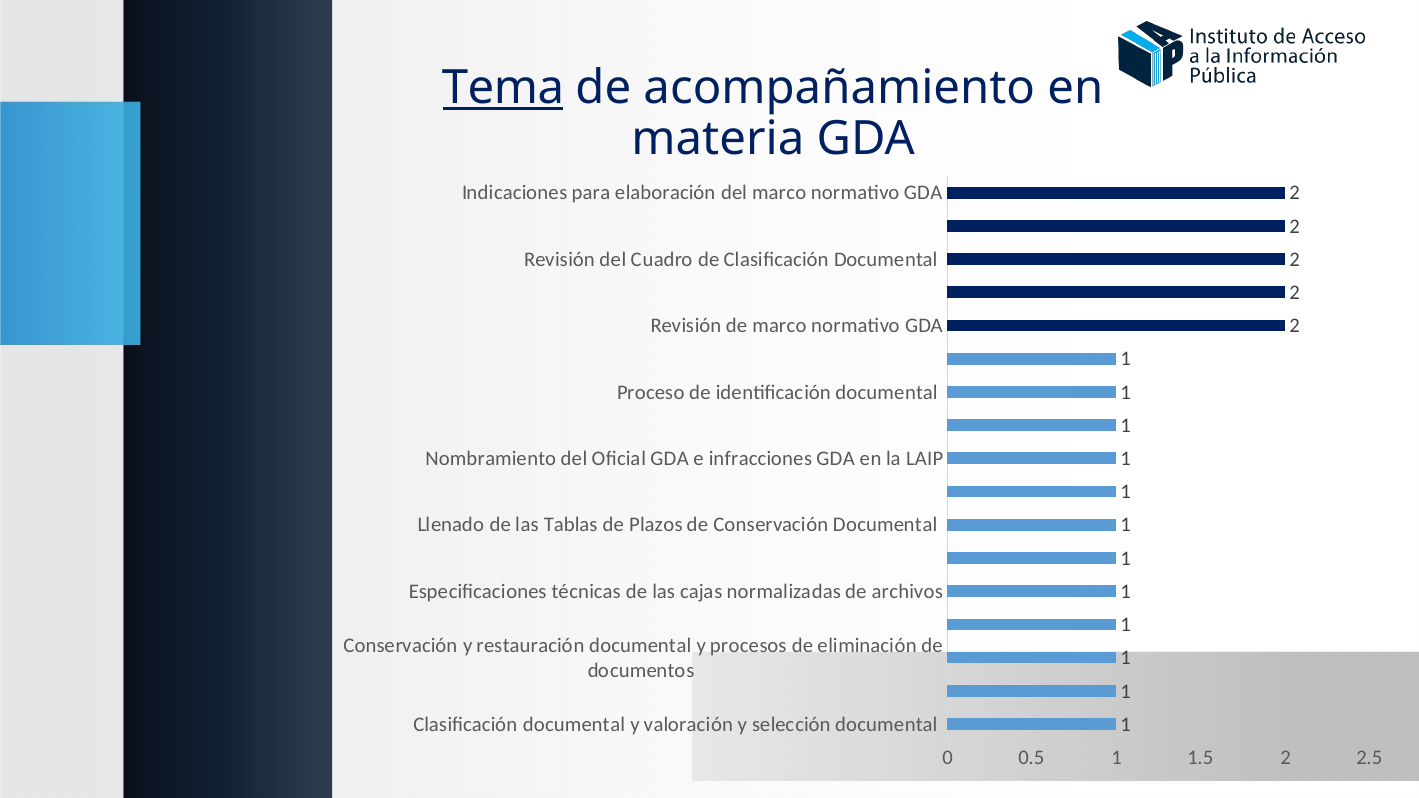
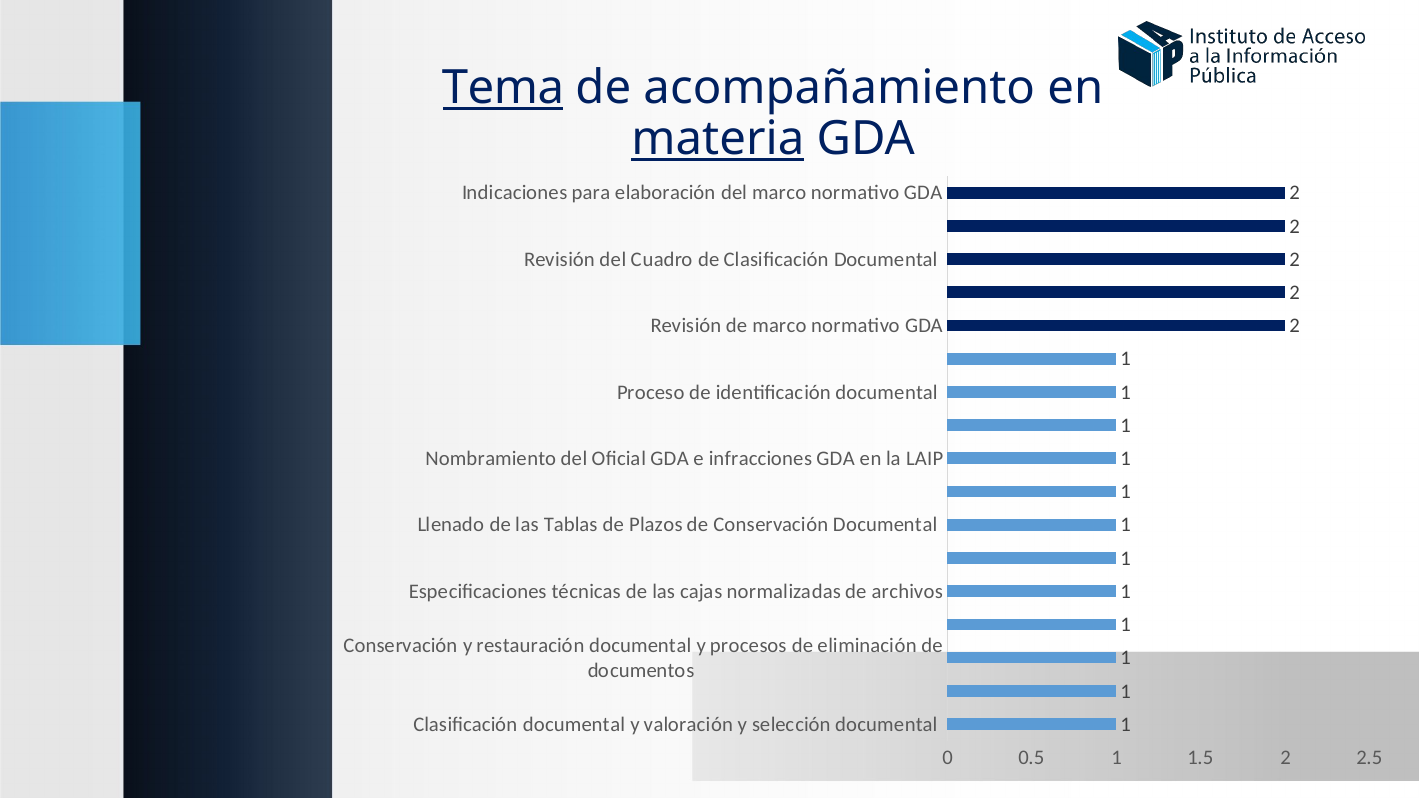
materia underline: none -> present (718, 139)
